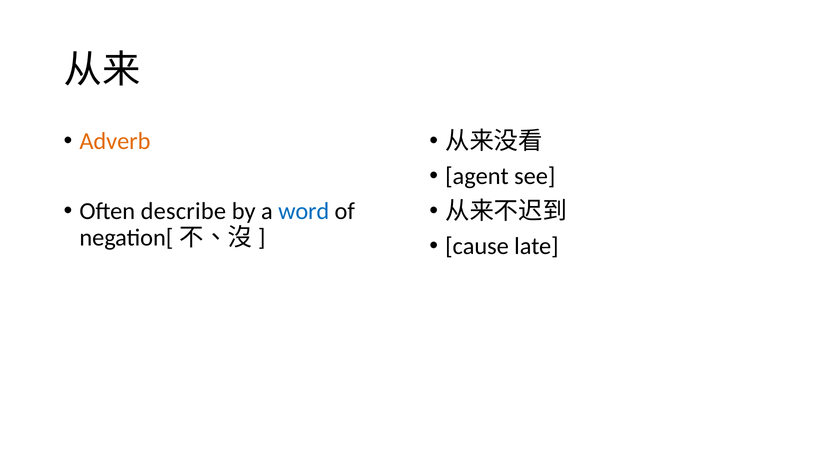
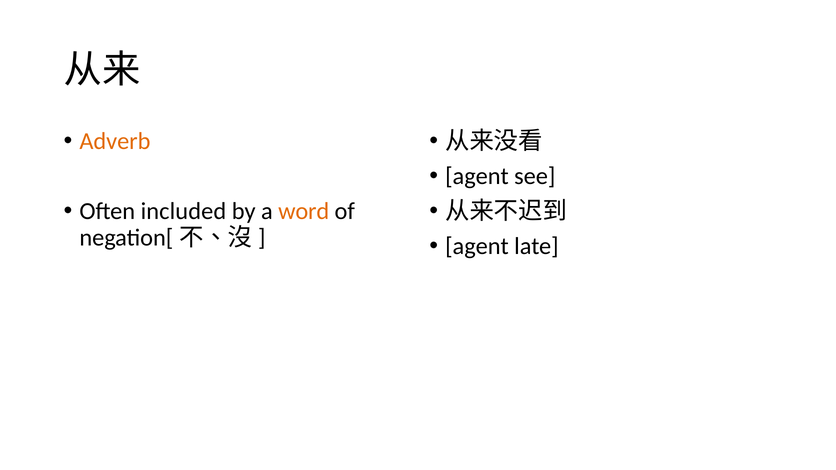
describe: describe -> included (183, 211)
word colour: blue -> orange (304, 211)
cause: cause -> agent (477, 247)
